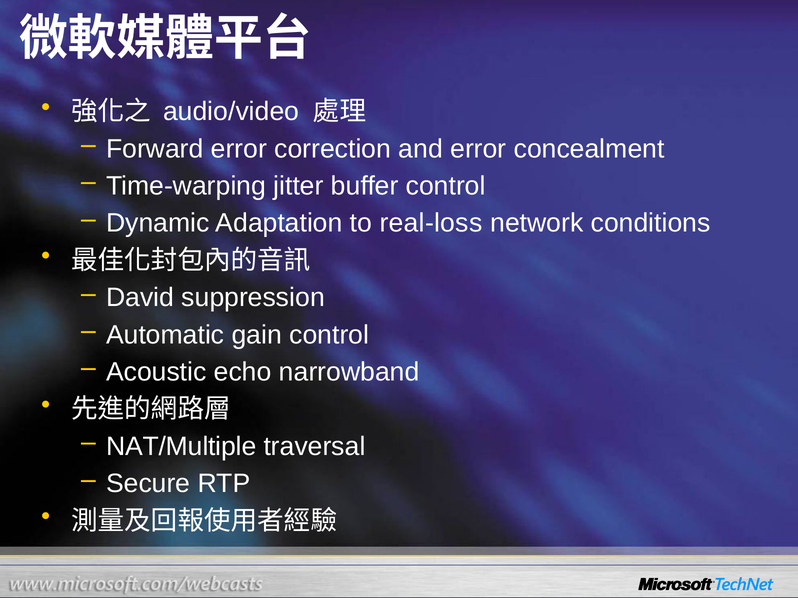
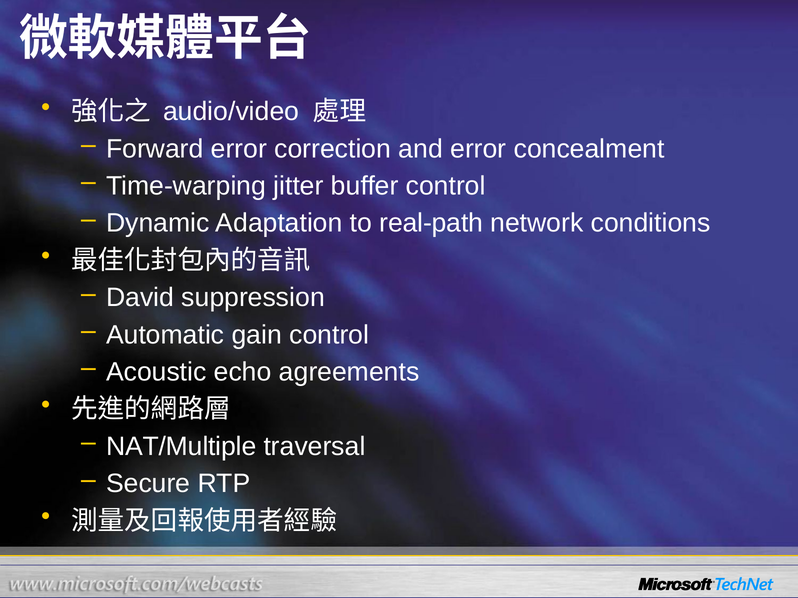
real-loss: real-loss -> real-path (431, 223)
narrowband: narrowband -> agreements (349, 372)
